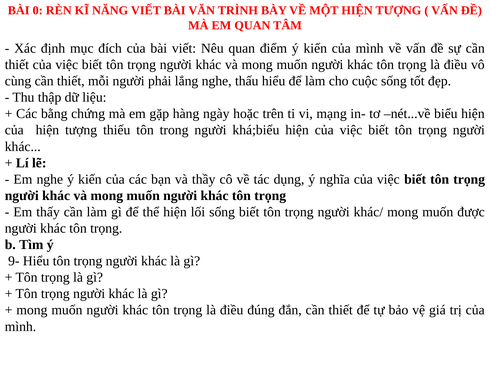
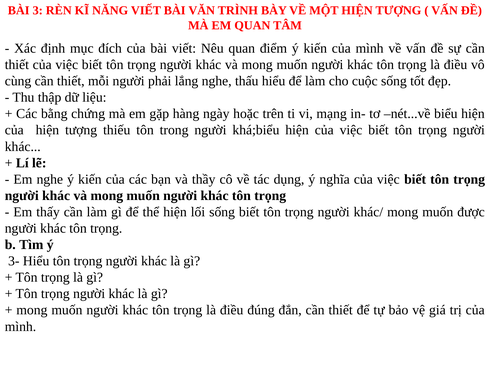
0: 0 -> 3 (38, 11)
9-: 9- -> 3- (14, 261)
